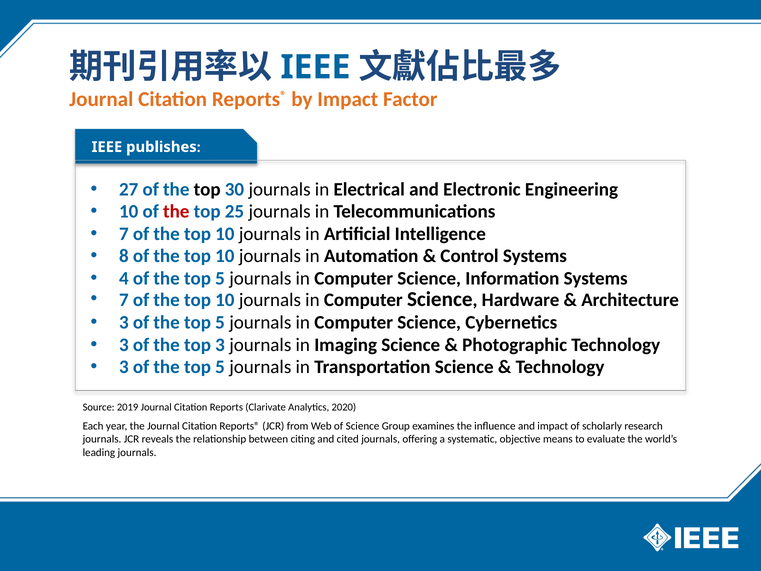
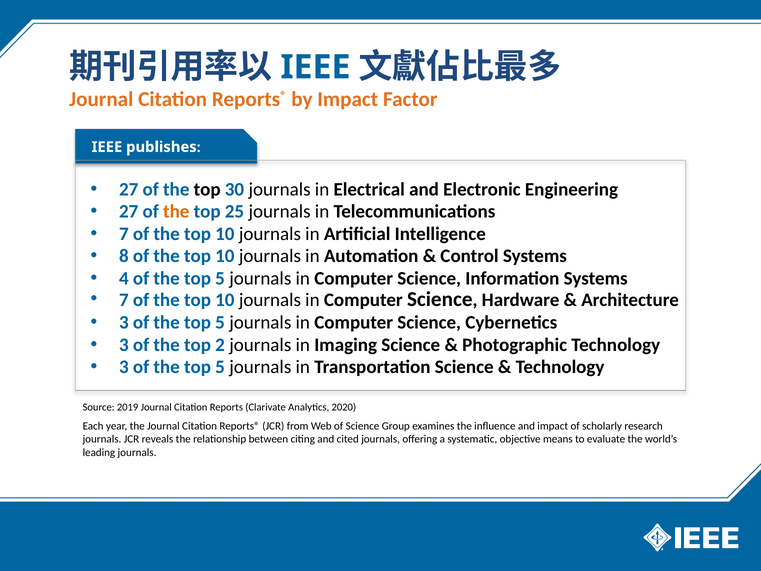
10: 10 -> 27 (129, 212)
the colour: red -> orange (176, 212)
top 3: 3 -> 2 (220, 345)
